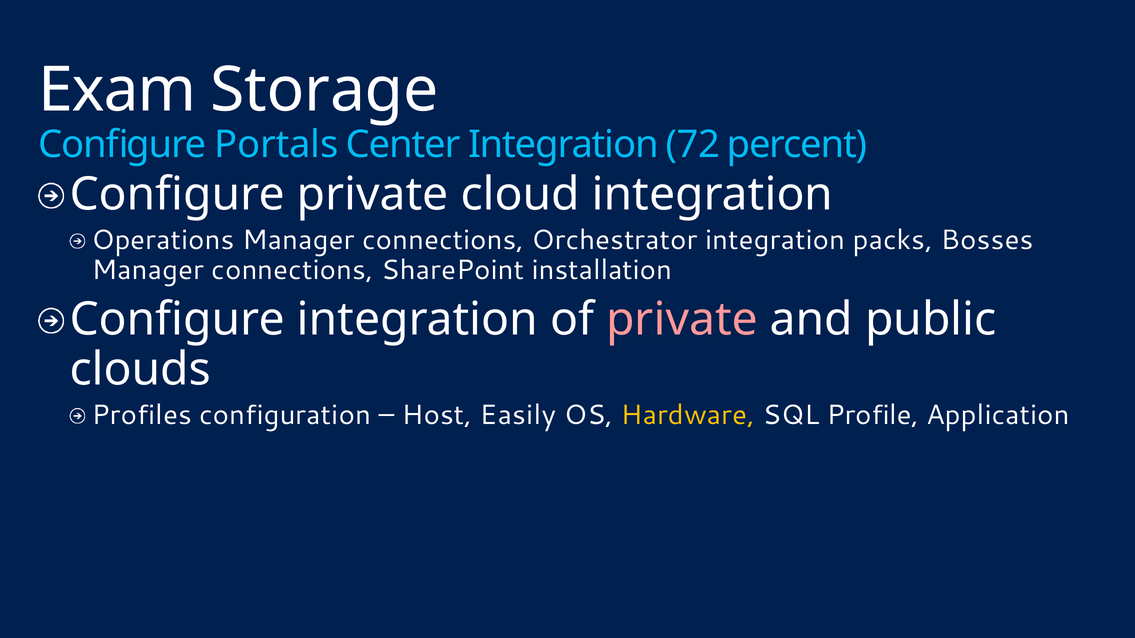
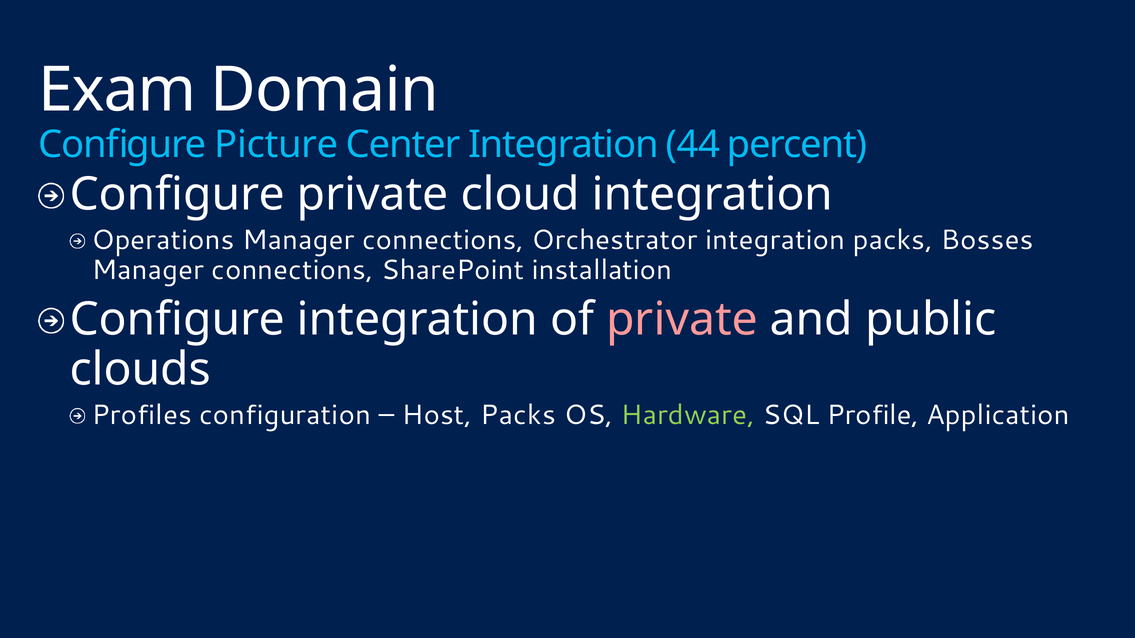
Storage: Storage -> Domain (325, 90)
Portals: Portals -> Picture (276, 145)
72: 72 -> 44 (693, 145)
Host Easily: Easily -> Packs (518, 415)
Hardware colour: yellow -> light green (688, 415)
